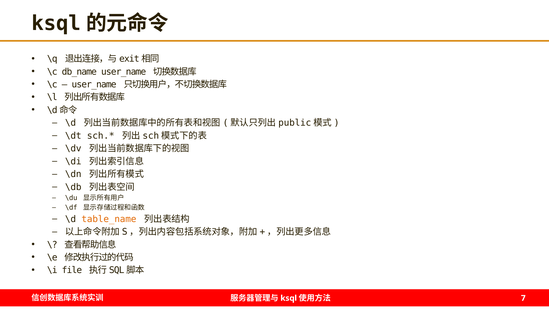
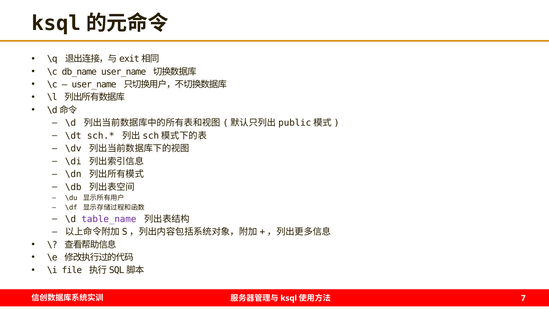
table_name colour: orange -> purple (109, 219)
